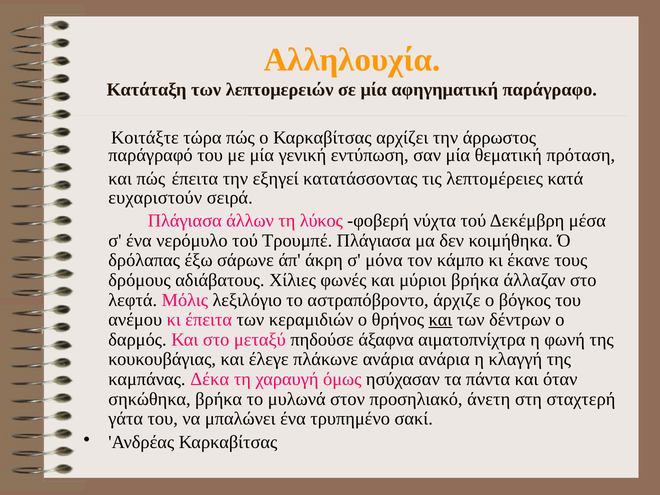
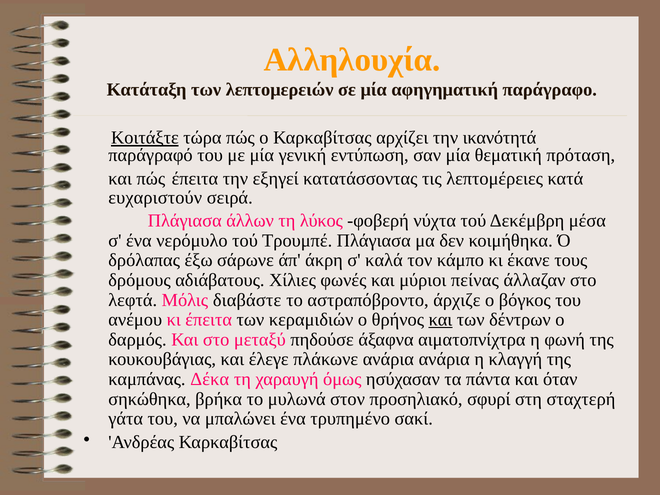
Κοιτάξτε underline: none -> present (145, 138)
άρρωστος: άρρωστος -> ικανότητά (499, 138)
μόνα: μόνα -> καλά (384, 260)
μύριοι βρήκα: βρήκα -> πείνας (475, 280)
λεξιλόγιο: λεξιλόγιο -> διαβάστε (247, 300)
άνετη: άνετη -> σφυρί (489, 399)
